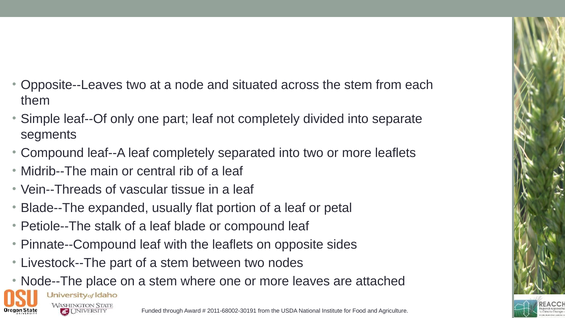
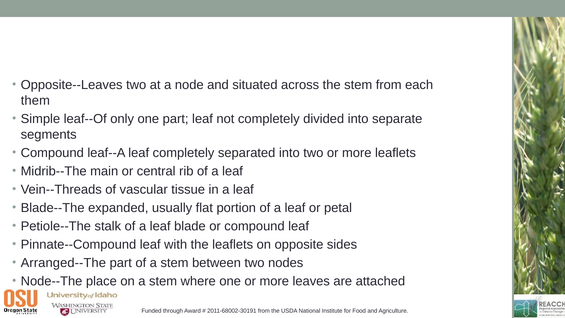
Livestock--The: Livestock--The -> Arranged--The (63, 263)
